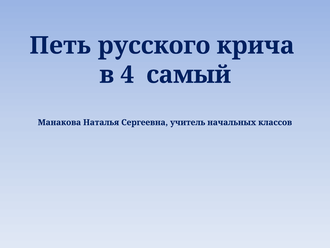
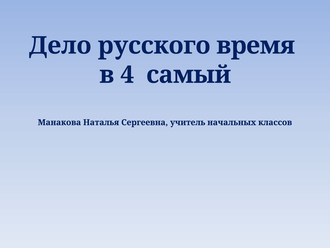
Петь: Петь -> Дело (60, 45)
крича: крича -> время (256, 45)
